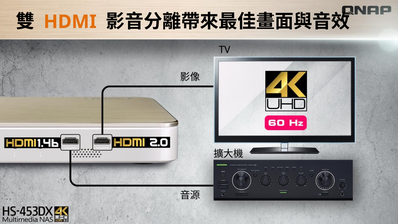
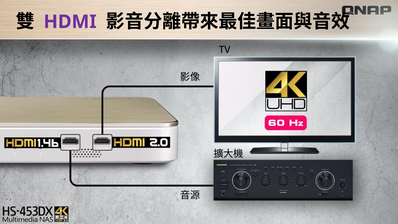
HDMI colour: orange -> purple (70, 22)
